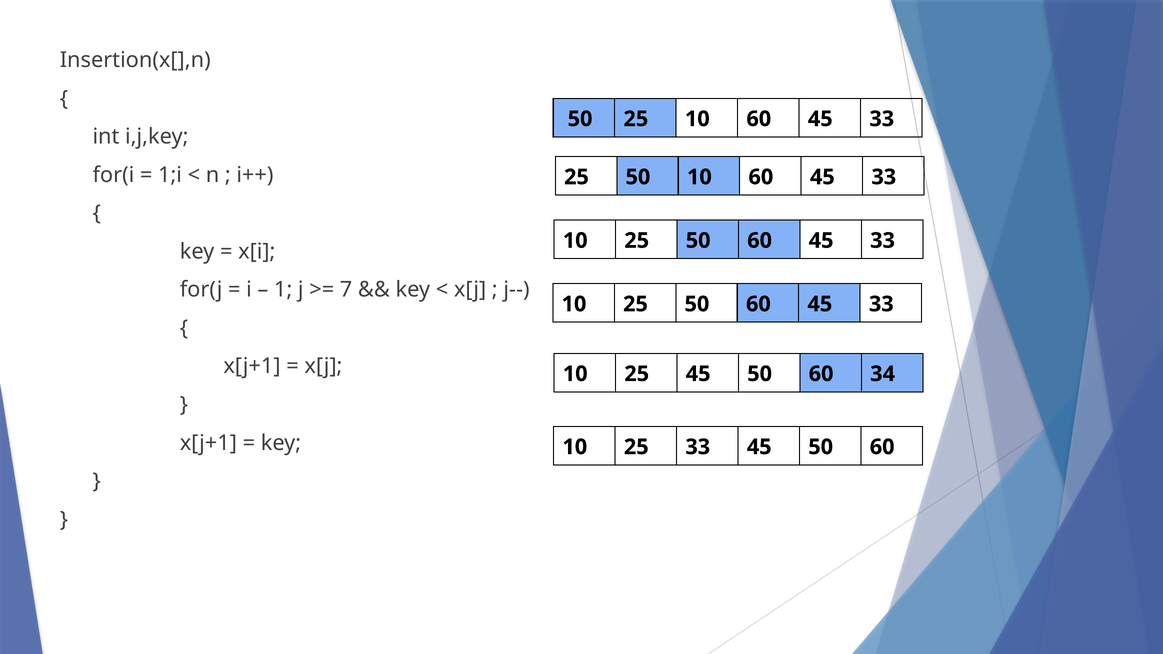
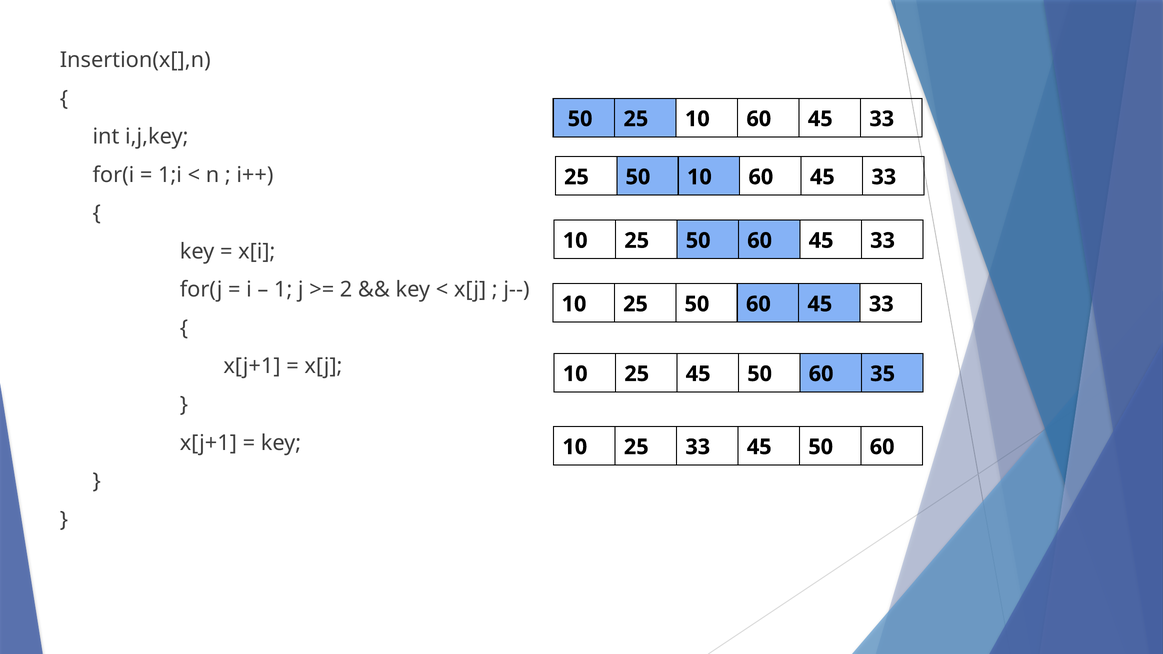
7: 7 -> 2 (346, 290)
34: 34 -> 35 (883, 374)
